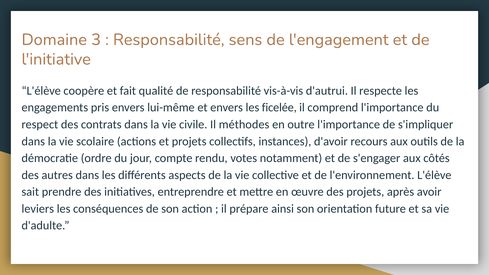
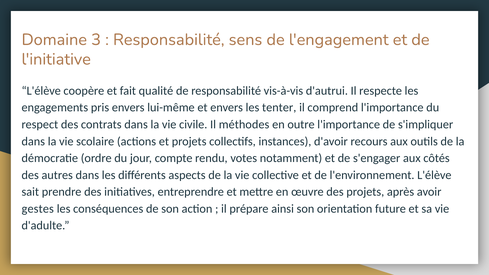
ficelée: ficelée -> tenter (279, 108)
leviers: leviers -> gestes (38, 209)
